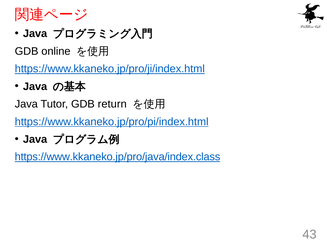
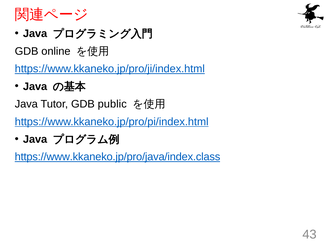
return: return -> public (112, 104)
